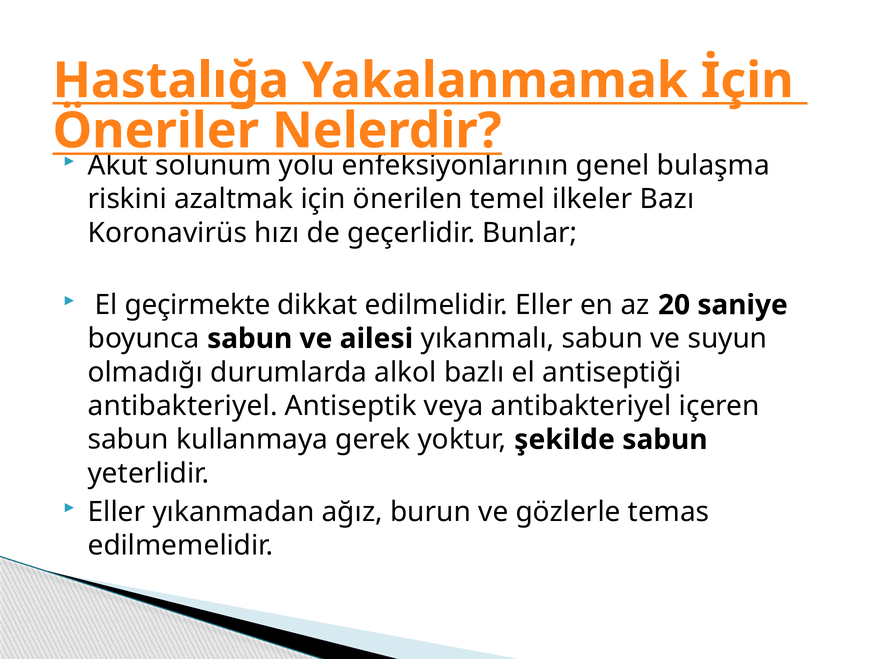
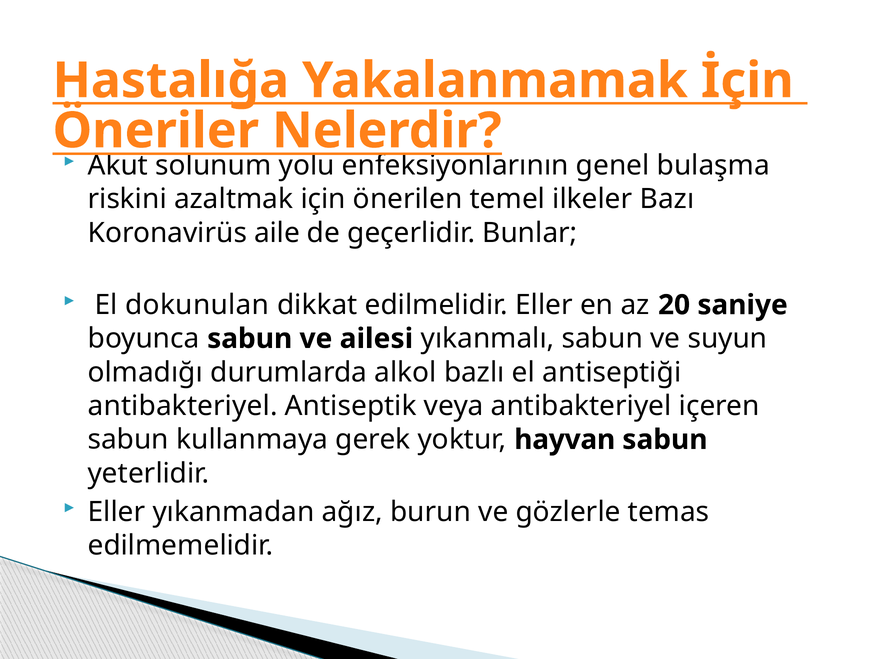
hızı: hızı -> aile (277, 233)
geçirmekte: geçirmekte -> dokunulan (197, 305)
şekilde: şekilde -> hayvan (565, 440)
